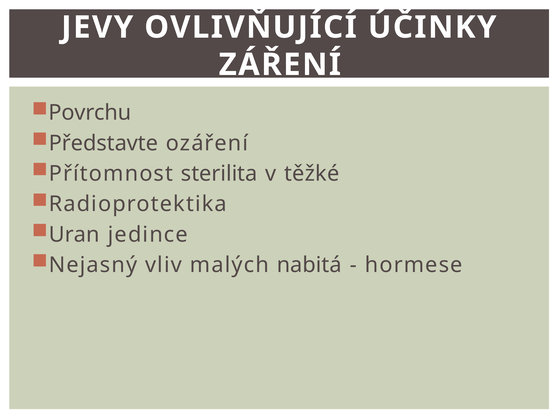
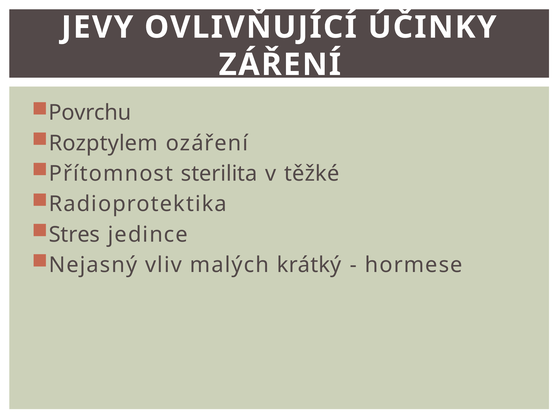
Představte: Představte -> Rozptylem (103, 143)
Uran: Uran -> Stres (74, 235)
nabitá: nabitá -> krátký (309, 265)
